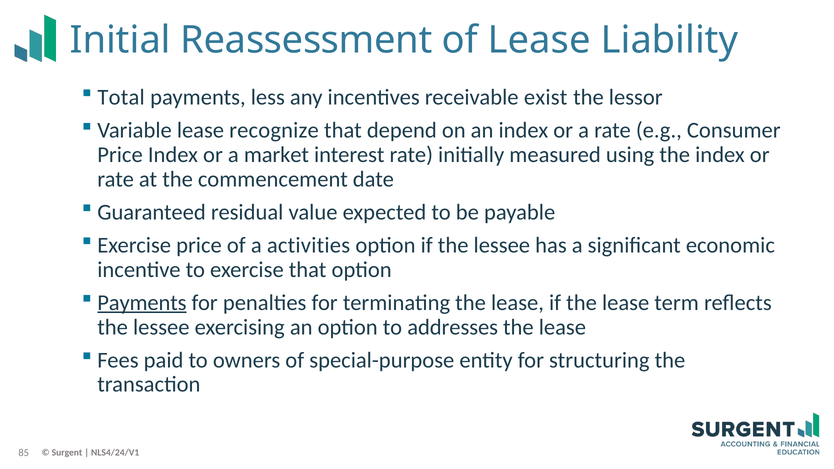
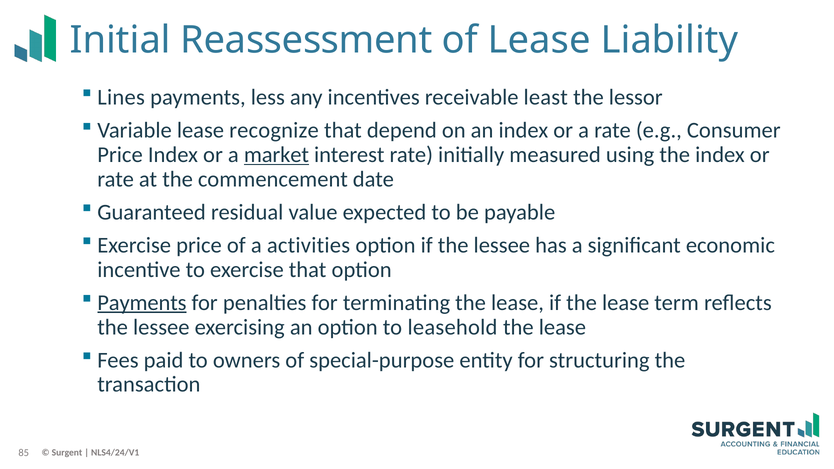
Total: Total -> Lines (121, 97)
exist: exist -> least (546, 97)
market underline: none -> present (276, 155)
addresses: addresses -> leasehold (452, 327)
